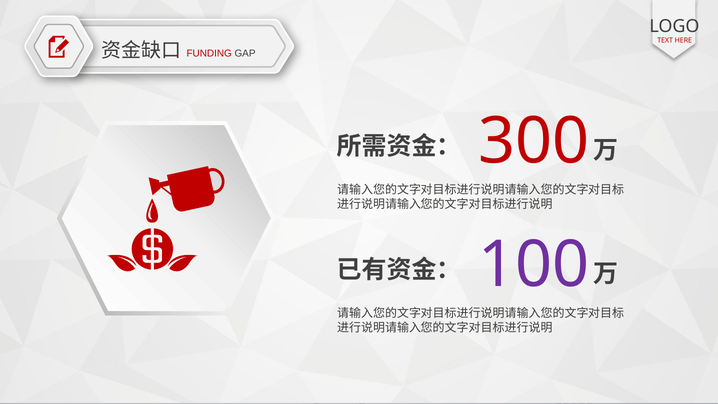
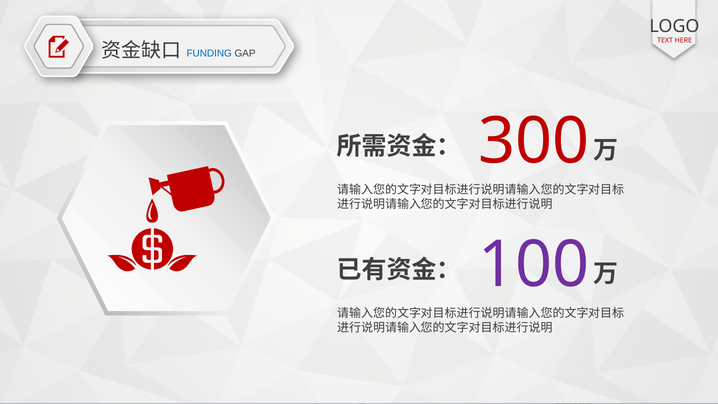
FUNDING colour: red -> blue (209, 53)
